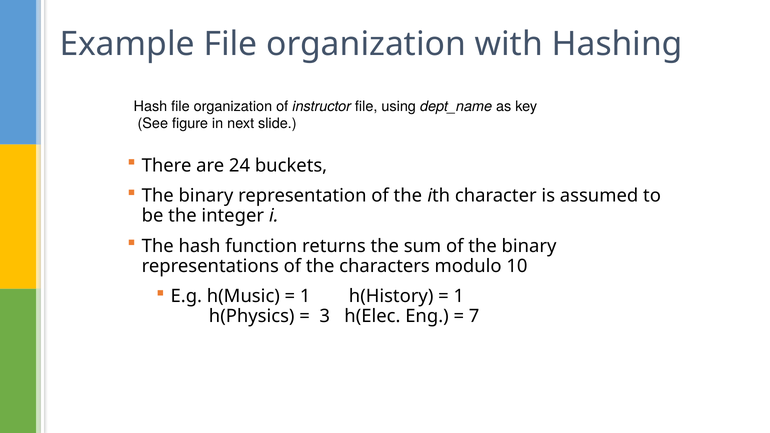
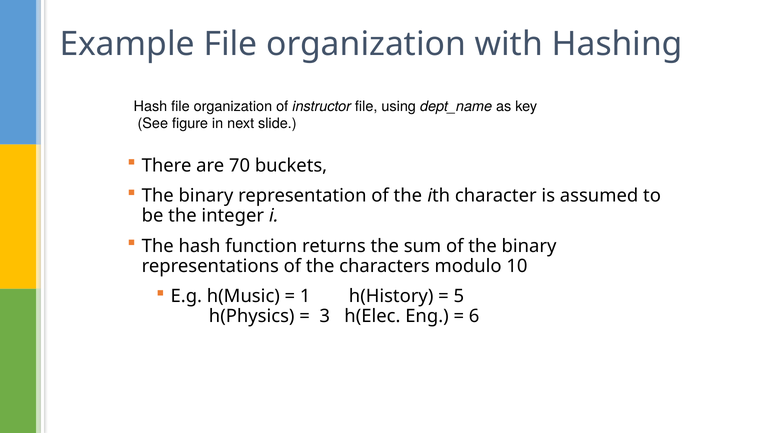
24: 24 -> 70 (240, 166)
1: 1 -> 5 (459, 296)
7: 7 -> 6 (474, 316)
